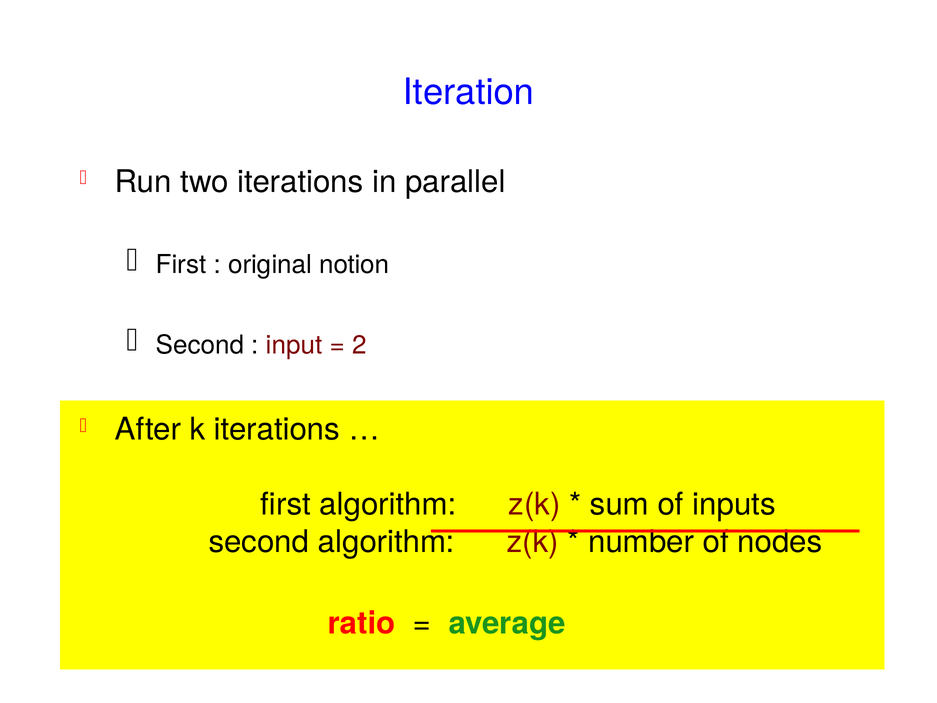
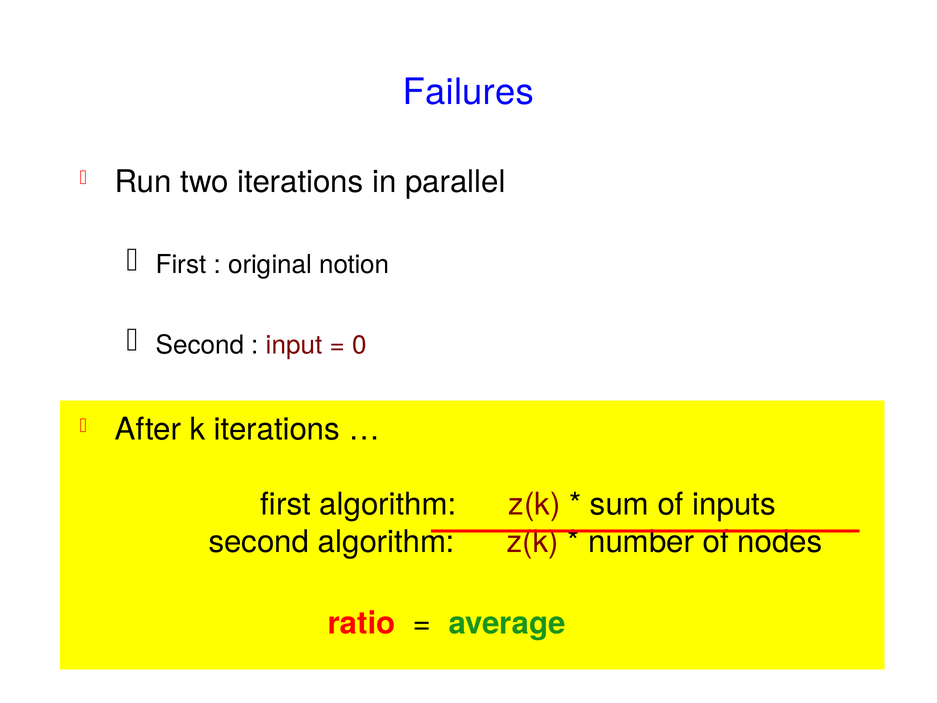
Iteration: Iteration -> Failures (468, 92)
2: 2 -> 0 (359, 345)
